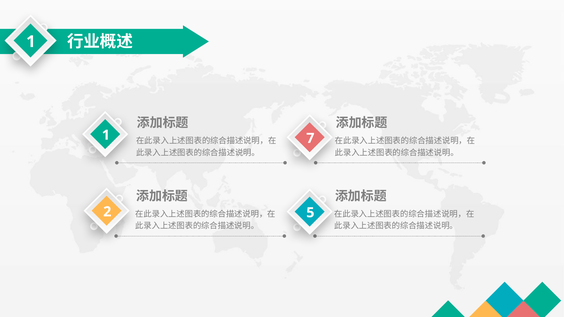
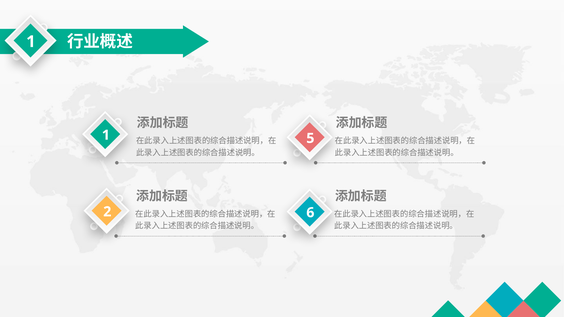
7: 7 -> 5 (310, 138)
5: 5 -> 6 (310, 213)
